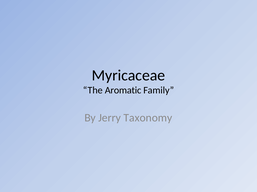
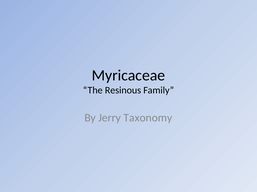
Aromatic: Aromatic -> Resinous (123, 91)
